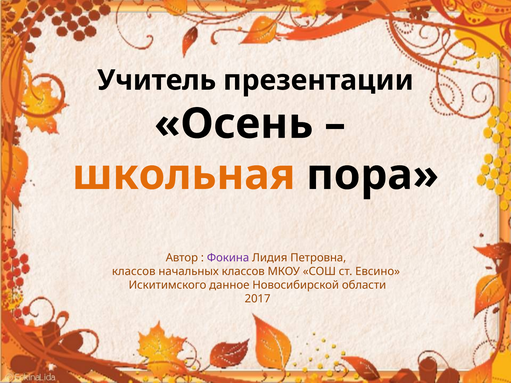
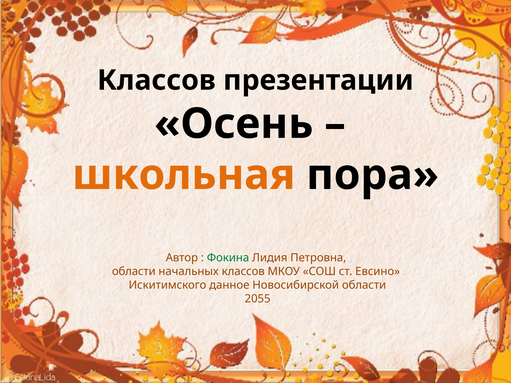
Учитель: Учитель -> Классов (156, 80)
Фокина colour: purple -> green (228, 258)
классов: классов -> области (134, 272)
2017: 2017 -> 2055 (258, 299)
